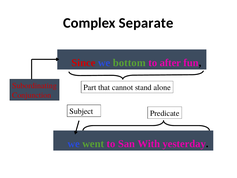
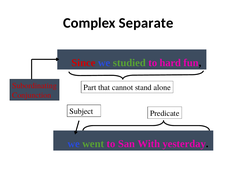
bottom: bottom -> studied (129, 63)
after: after -> hard (170, 63)
